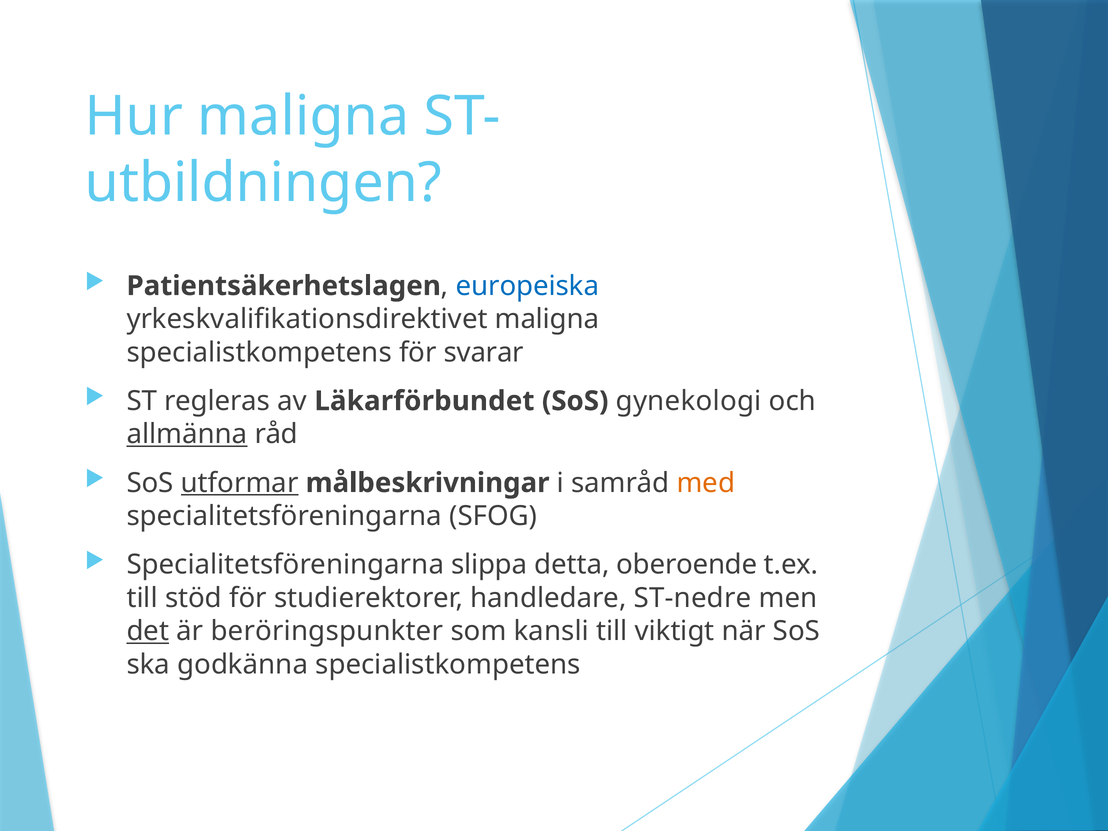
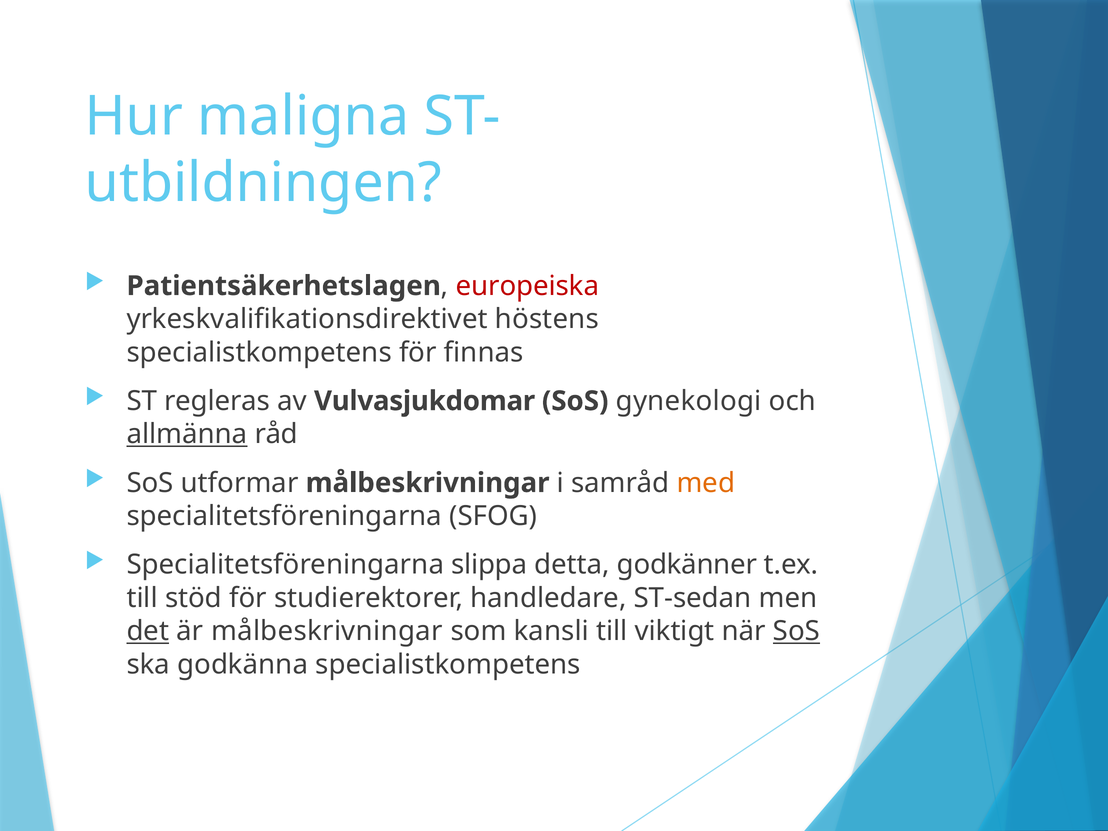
europeiska colour: blue -> red (527, 286)
yrkeskvalifikationsdirektivet maligna: maligna -> höstens (547, 319)
svarar: svarar -> finnas (484, 352)
Läkarförbundet: Läkarförbundet -> Vulvasjukdomar (425, 401)
utformar underline: present -> none (240, 483)
oberoende: oberoende -> godkänner (687, 565)
ST-nedre: ST-nedre -> ST-sedan (693, 598)
är beröringspunkter: beröringspunkter -> målbeskrivningar (327, 631)
SoS underline: none -> present (796, 631)
